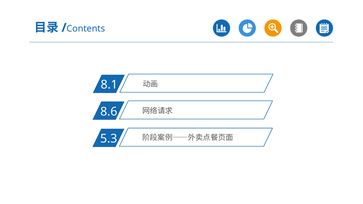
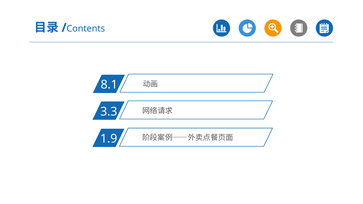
8.6: 8.6 -> 3.3 (109, 112)
5.3: 5.3 -> 1.9 (109, 139)
